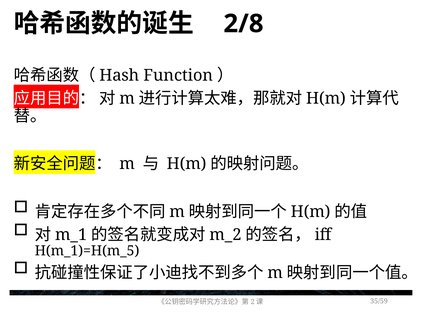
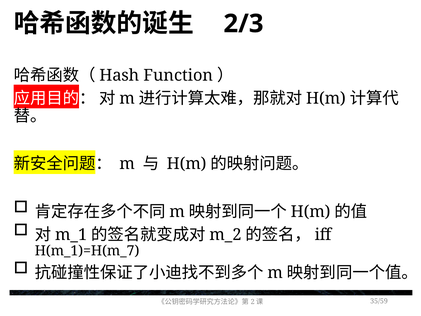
2/8: 2/8 -> 2/3 (244, 24)
H(m_1)=H(m_5: H(m_1)=H(m_5 -> H(m_1)=H(m_7 (87, 251)
